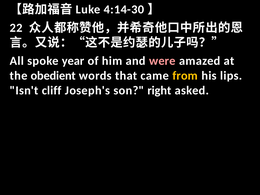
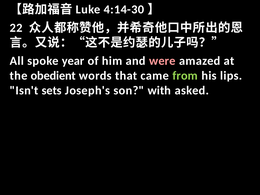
from colour: yellow -> light green (185, 76)
cliff: cliff -> sets (52, 90)
right: right -> with (159, 90)
